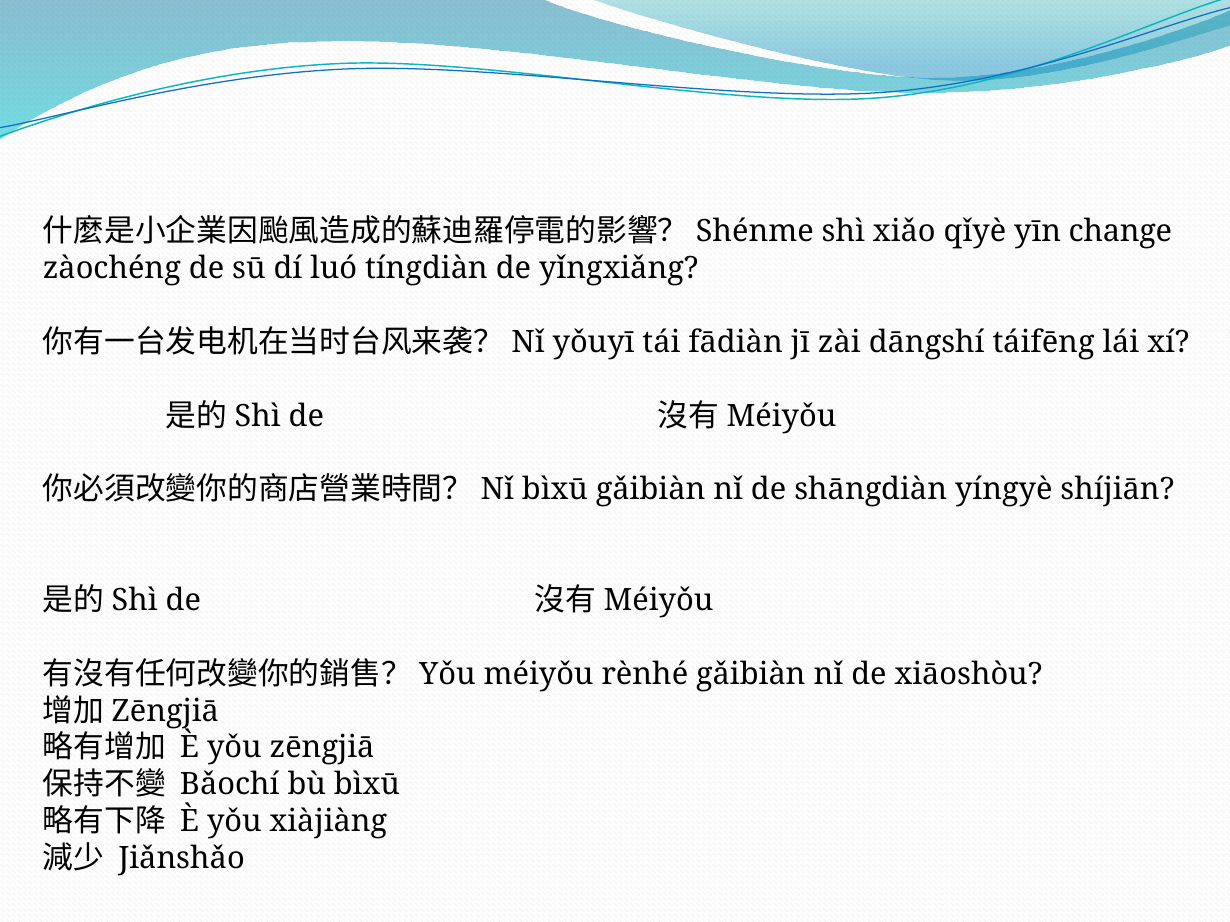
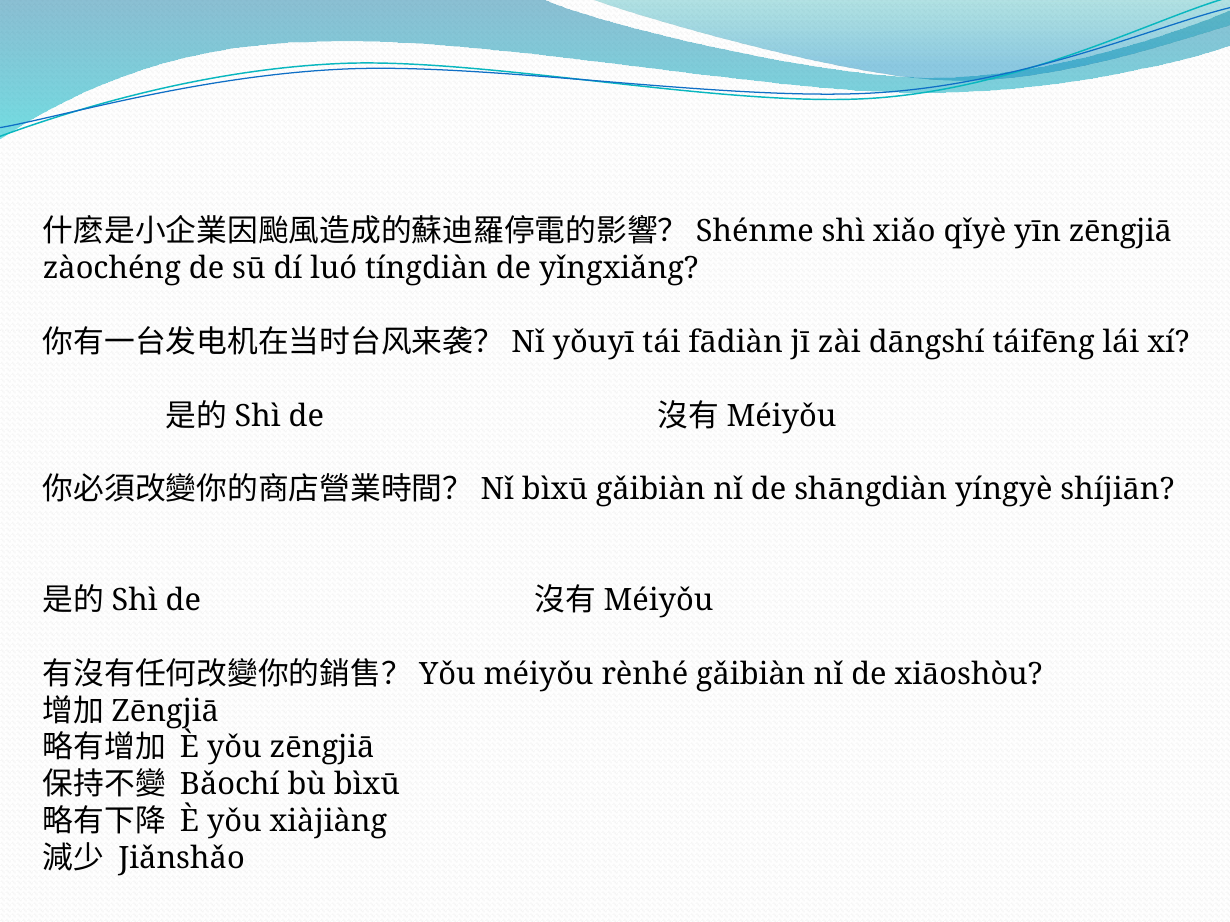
yīn change: change -> zēngjiā (1120, 232)
